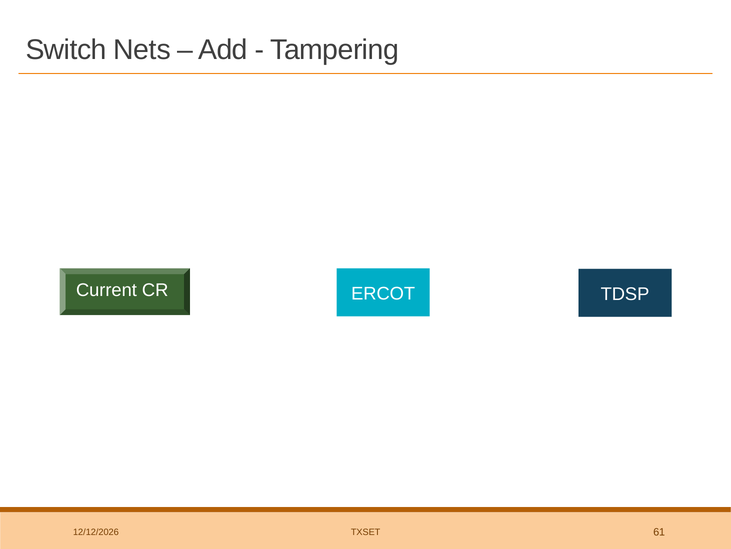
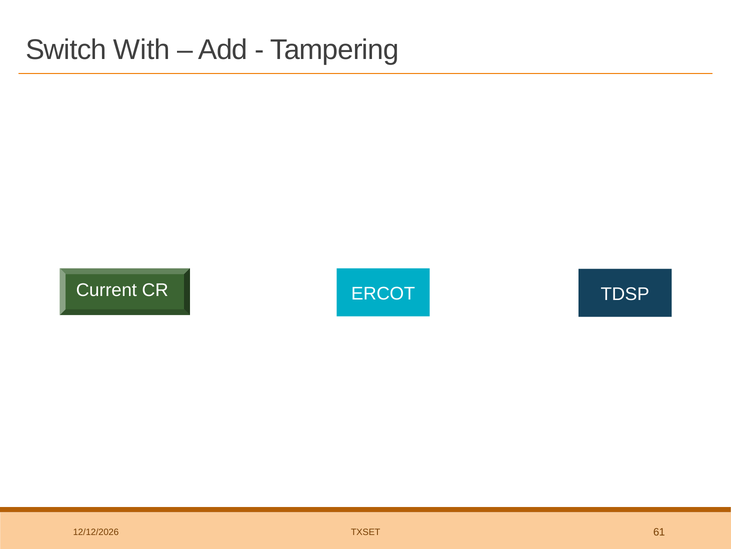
Nets: Nets -> With (142, 50)
